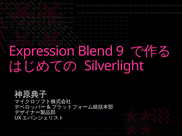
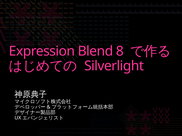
9: 9 -> 8 (120, 51)
